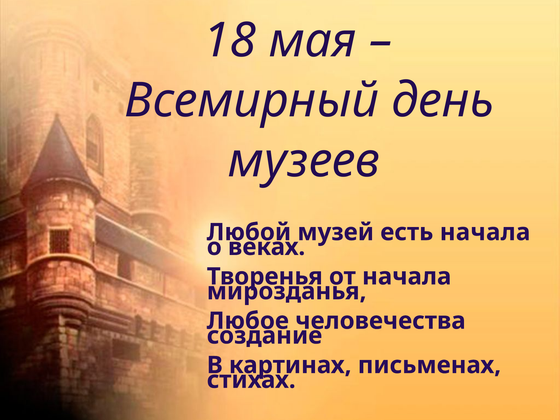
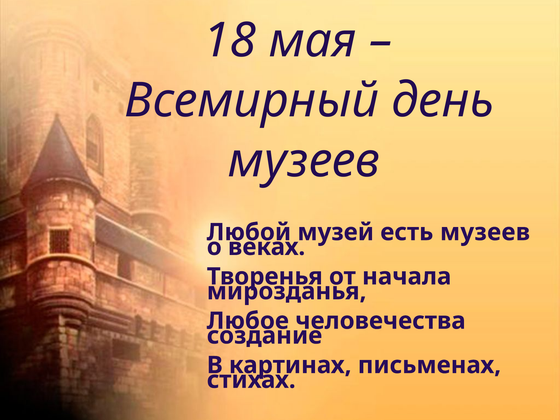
есть начала: начала -> музеев (485, 232)
